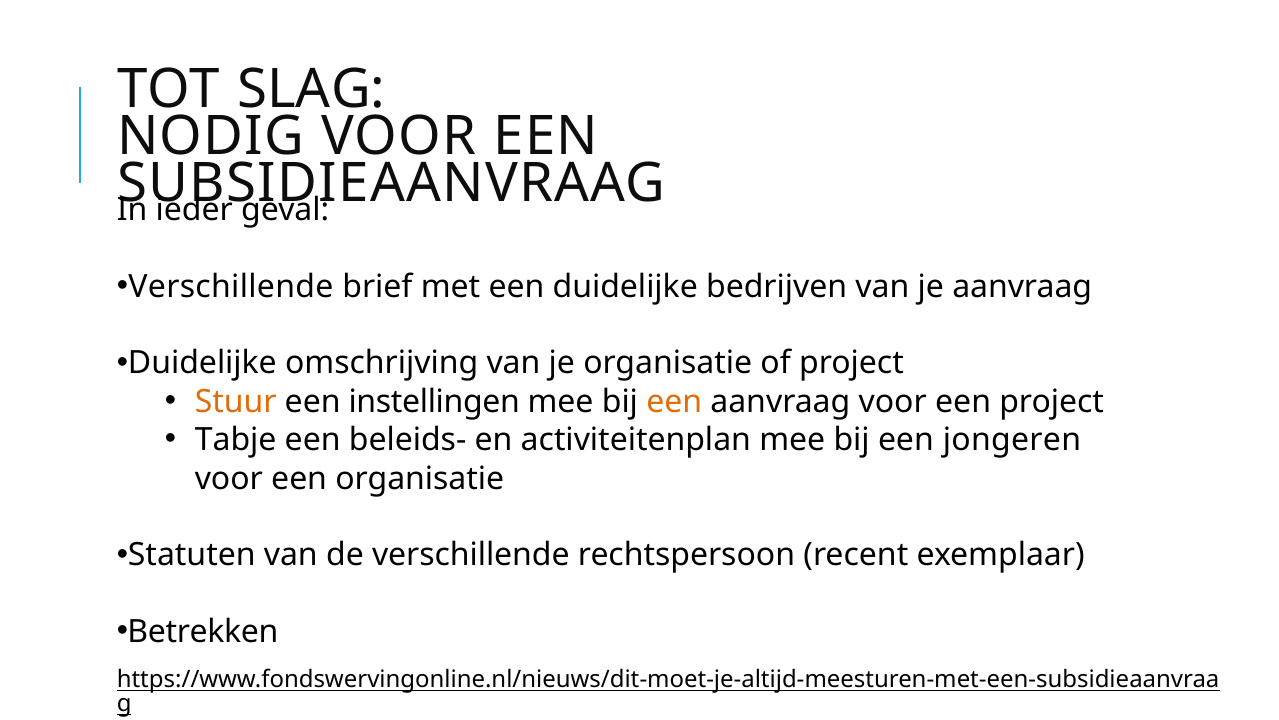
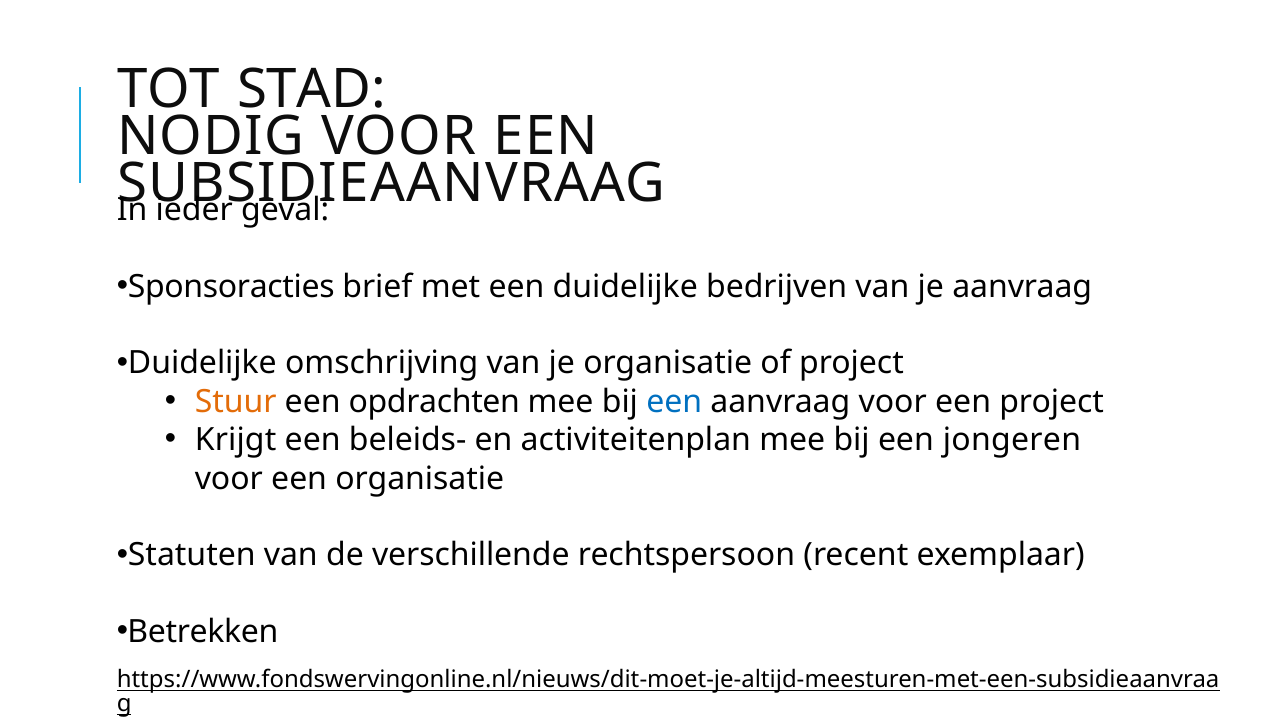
SLAG: SLAG -> STAD (312, 89)
Verschillende: Verschillende -> Sponsoracties (231, 286)
instellingen: instellingen -> opdrachten (434, 401)
een colour: orange -> blue (674, 401)
Tabje: Tabje -> Krijgt (236, 440)
